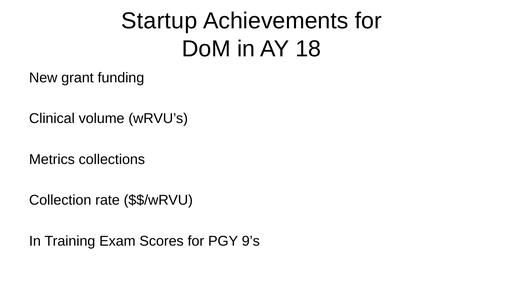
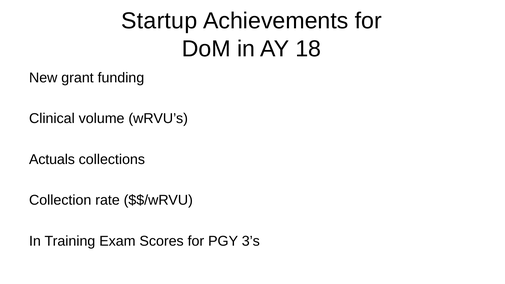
Metrics: Metrics -> Actuals (52, 159)
9’s: 9’s -> 3’s (251, 241)
